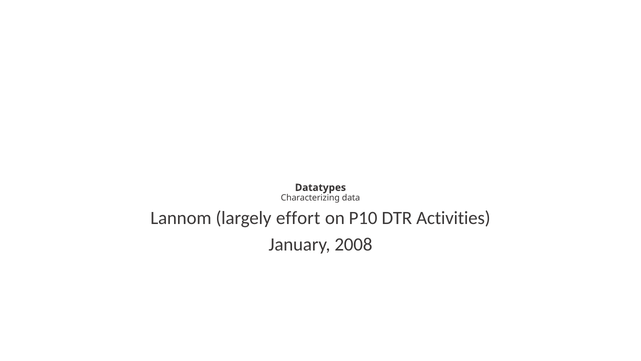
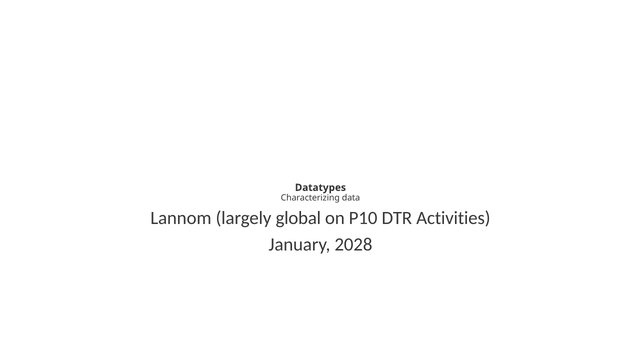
effort: effort -> global (298, 218)
2008: 2008 -> 2028 (353, 244)
